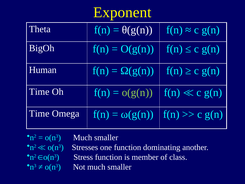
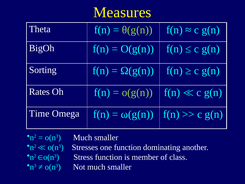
Exponent: Exponent -> Measures (122, 12)
θ(g(n colour: white -> light green (137, 30)
Human: Human -> Sorting (43, 70)
Time: Time -> Rates (39, 92)
